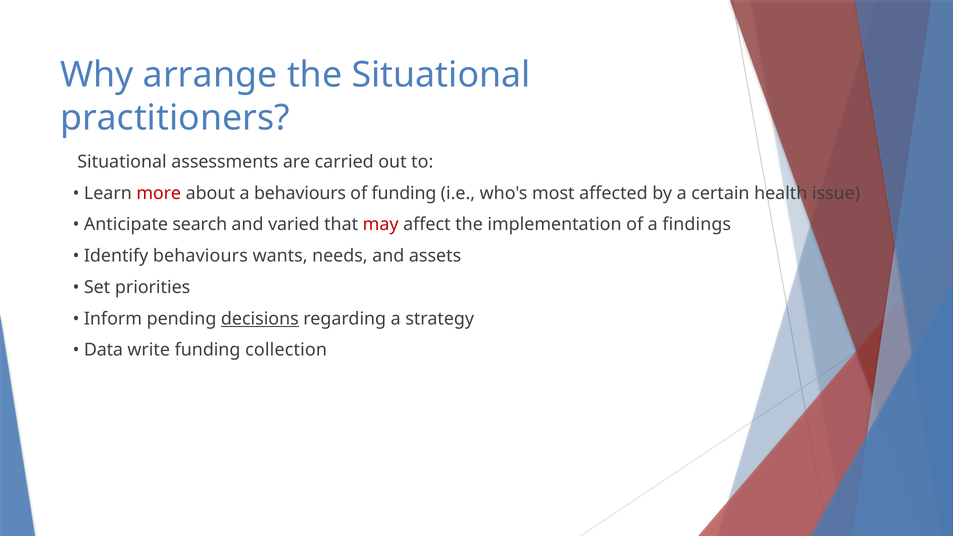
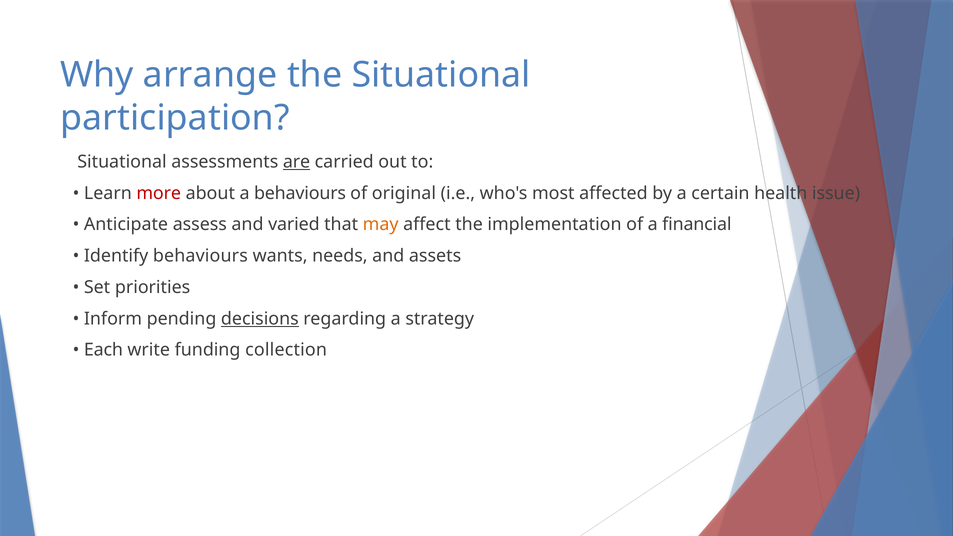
practitioners: practitioners -> participation (175, 118)
are underline: none -> present (297, 162)
of funding: funding -> original (404, 193)
search: search -> assess (200, 225)
may colour: red -> orange (381, 225)
findings: findings -> financial (697, 225)
Data: Data -> Each (103, 350)
